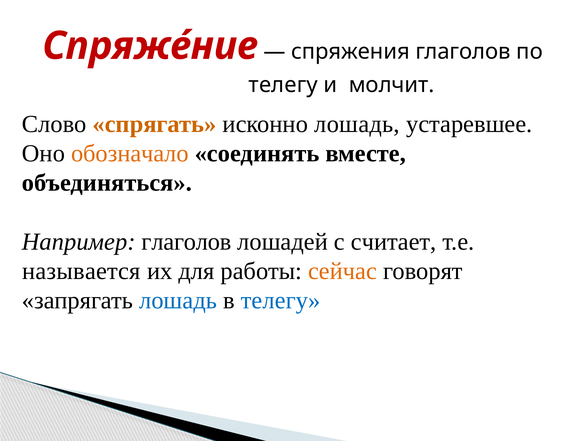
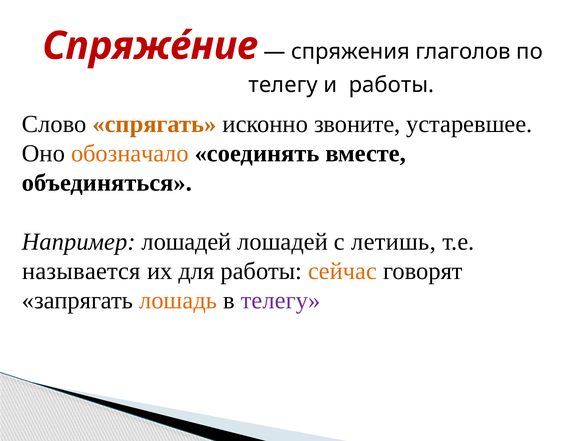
и молчит: молчит -> работы (391, 85)
исконно лошадь: лошадь -> звоните (357, 124)
Например глаголов: глаголов -> лошадей (186, 242)
считает: считает -> летишь (394, 242)
лошадь colour: blue -> orange (178, 300)
телегу colour: blue -> purple (281, 300)
